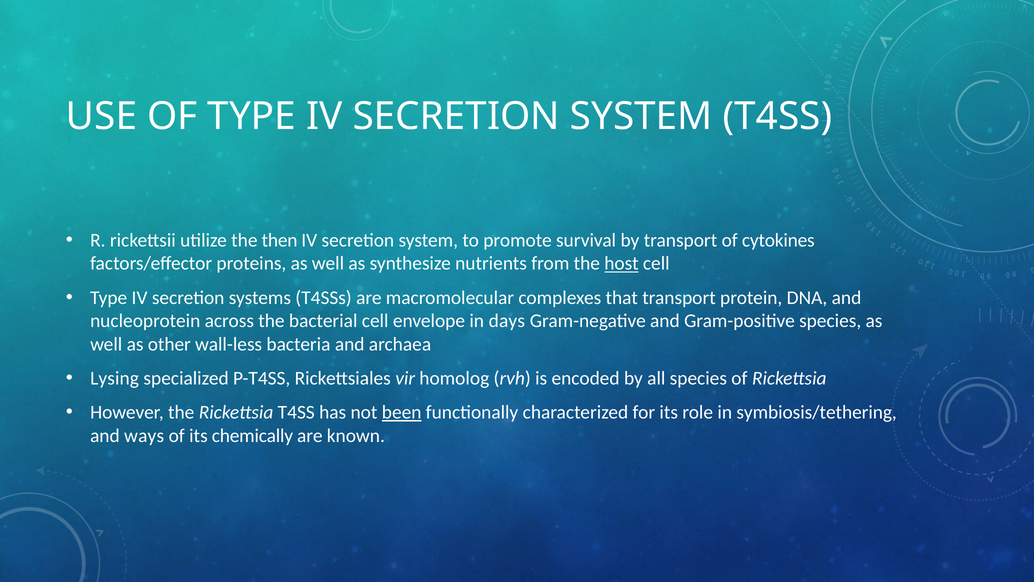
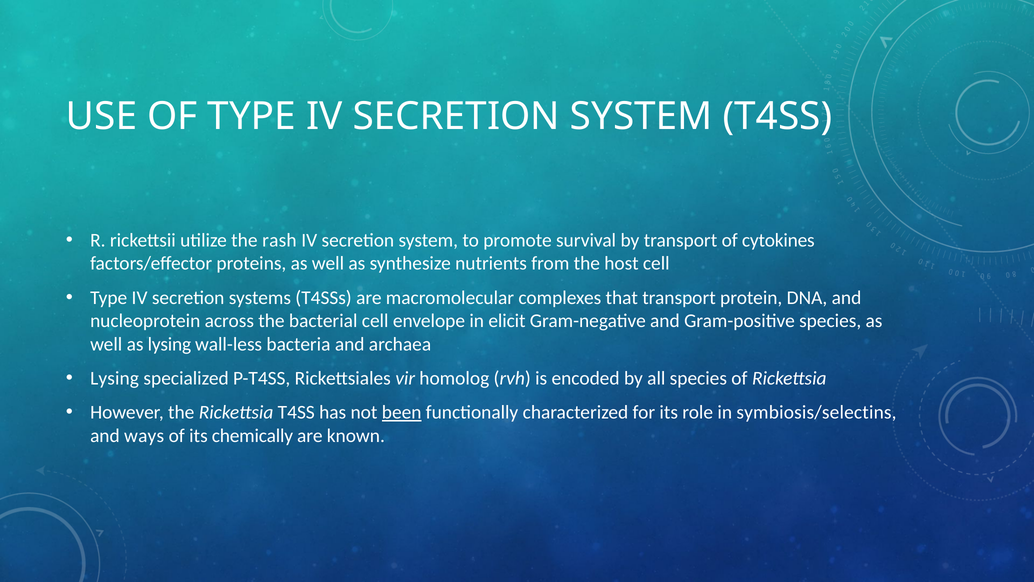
then: then -> rash (279, 240)
host underline: present -> none (622, 263)
days: days -> elicit (507, 321)
as other: other -> lysing (169, 344)
symbiosis/tethering: symbiosis/tethering -> symbiosis/selectins (816, 412)
